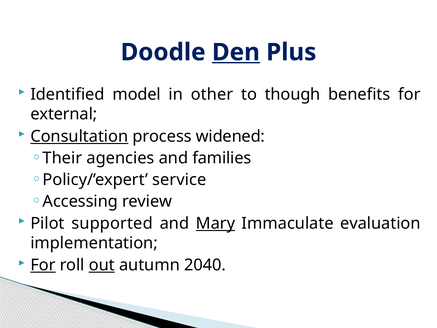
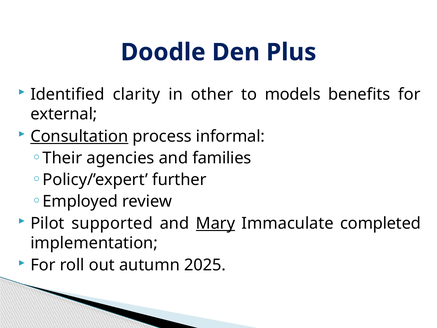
Den underline: present -> none (236, 52)
model: model -> clarity (136, 94)
though: though -> models (293, 94)
widened: widened -> informal (230, 136)
service: service -> further (179, 179)
Accessing: Accessing -> Employed (80, 201)
evaluation: evaluation -> completed (381, 223)
For underline: present -> none (43, 265)
out underline: present -> none (102, 265)
2040: 2040 -> 2025 (205, 265)
